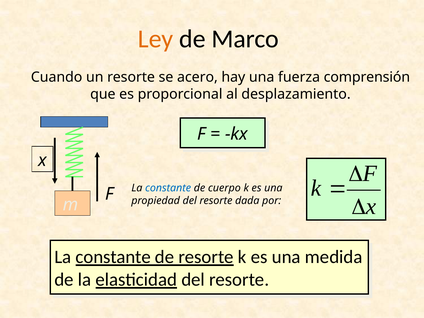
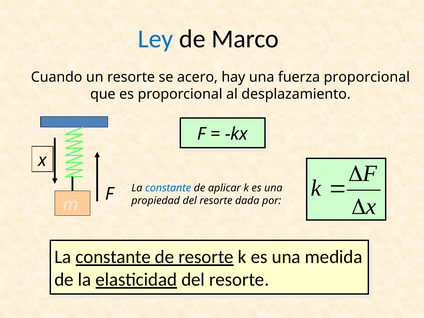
Ley colour: orange -> blue (156, 39)
fuerza comprensión: comprensión -> proporcional (367, 77)
cuerpo: cuerpo -> aplicar (224, 188)
